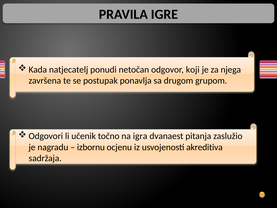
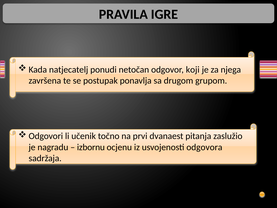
igra: igra -> prvi (140, 136)
akreditiva: akreditiva -> odgovora (204, 147)
